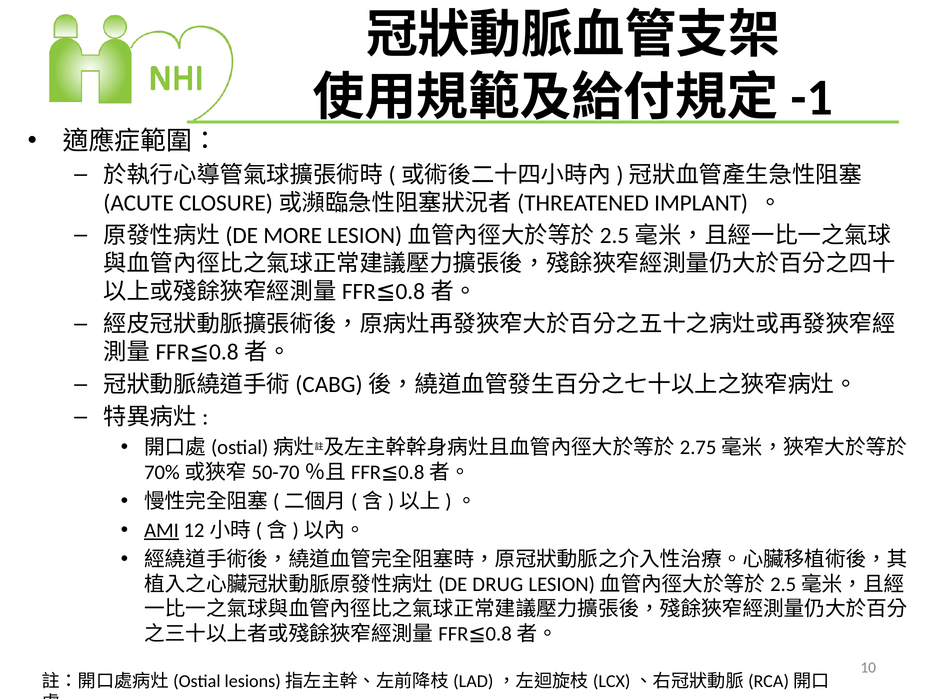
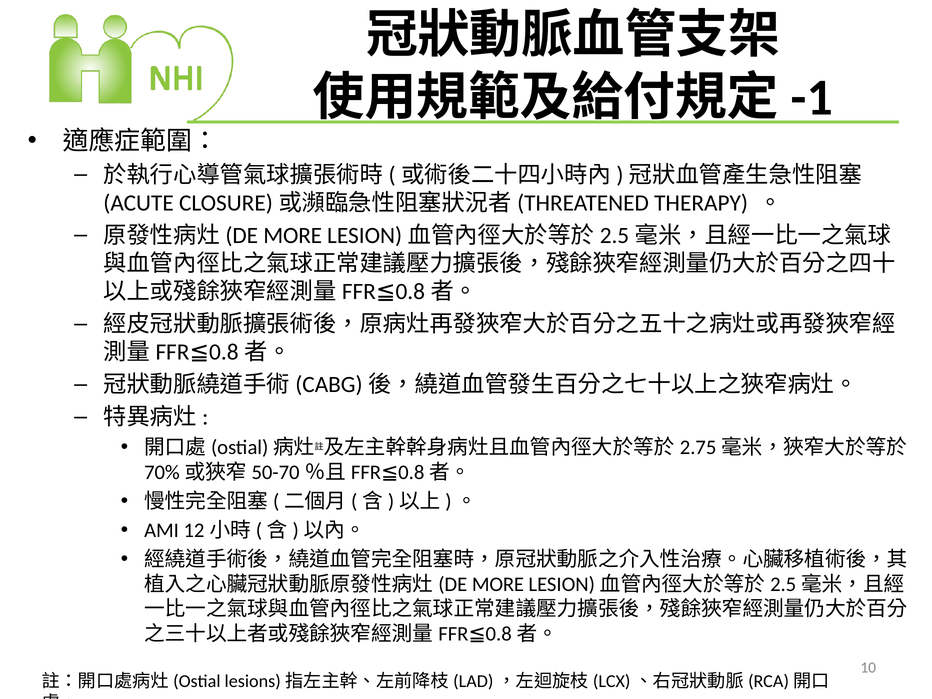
IMPLANT: IMPLANT -> THERAPY (701, 203)
AMI underline: present -> none (161, 530)
DRUG: DRUG -> MORE (498, 584)
